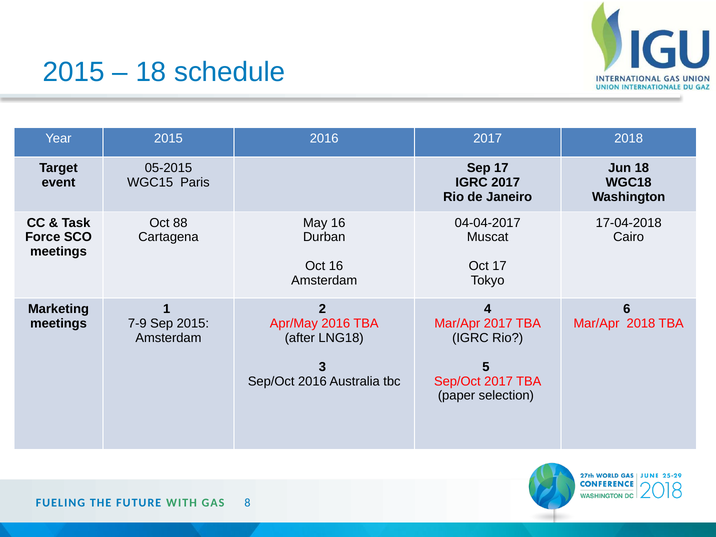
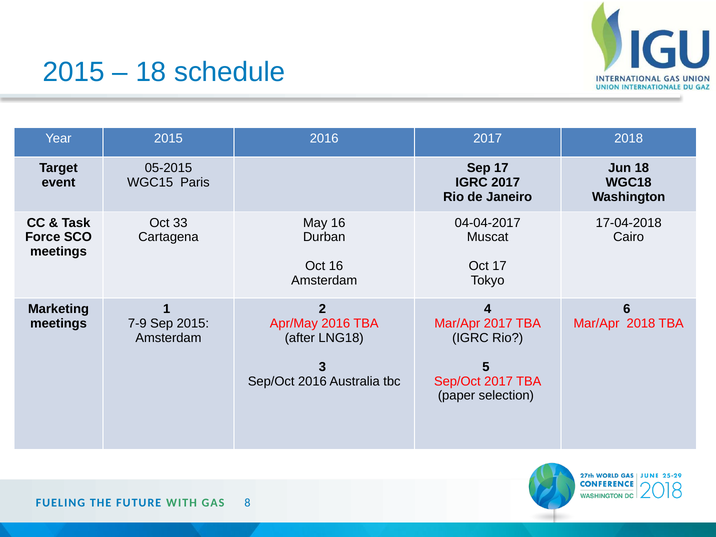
88: 88 -> 33 (180, 223)
